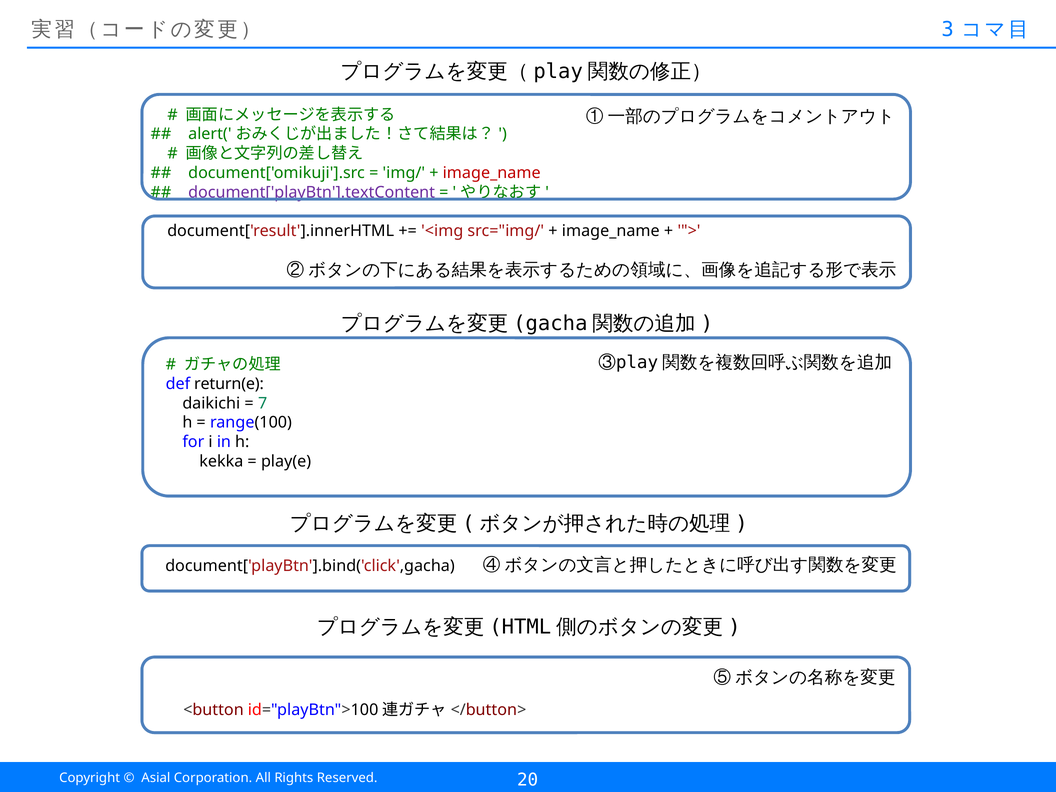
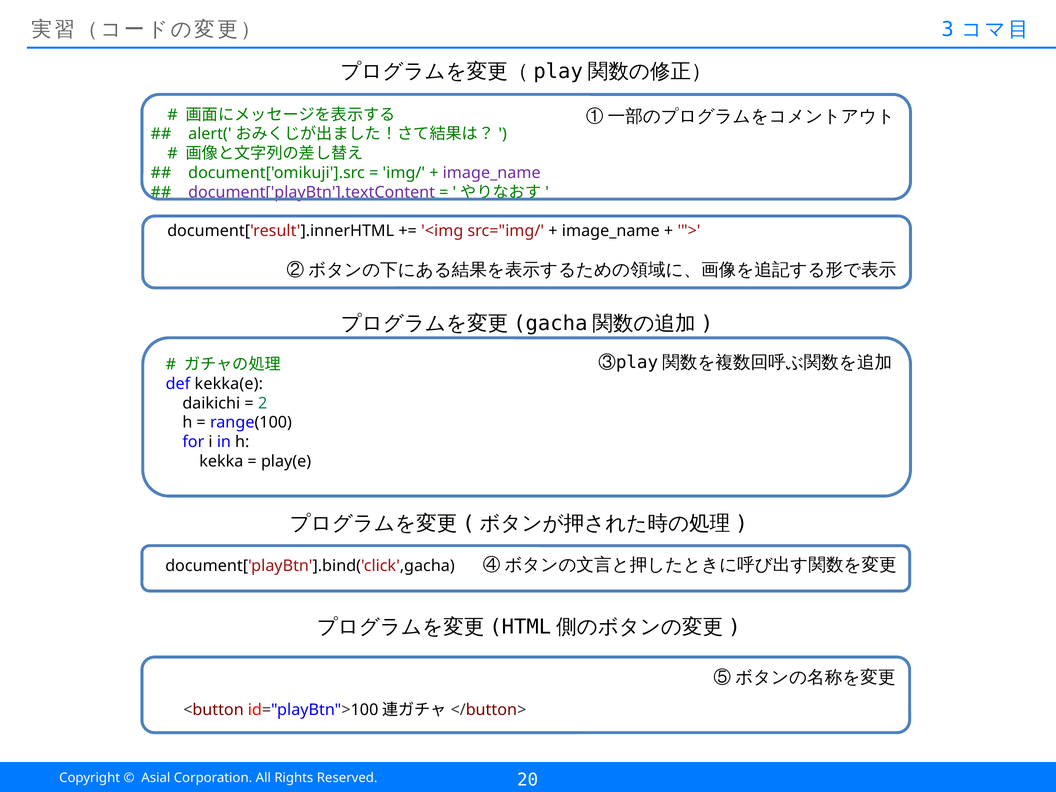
image_name colour: red -> purple (492, 173)
return(e: return(e -> kekka(e (229, 384)
7: 7 -> 2 (263, 403)
